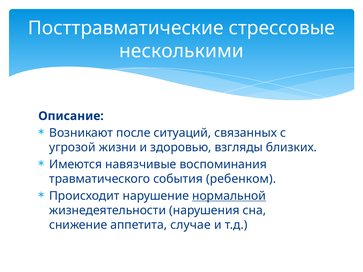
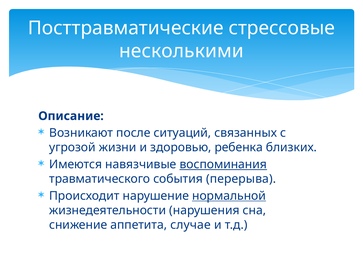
взгляды: взгляды -> ребенка (239, 148)
воспоминания underline: none -> present (223, 165)
ребенком: ребенком -> перерыва (241, 179)
